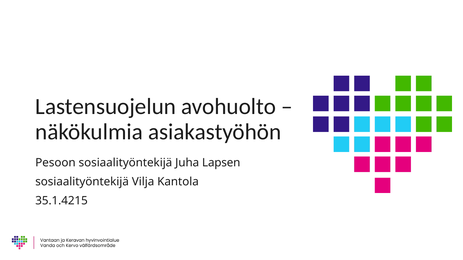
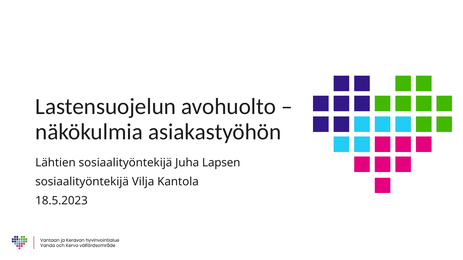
Pesoon: Pesoon -> Lähtien (55, 163)
35.1.4215: 35.1.4215 -> 18.5.2023 (62, 201)
